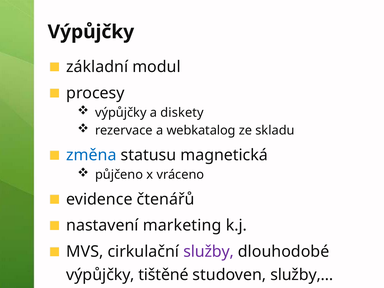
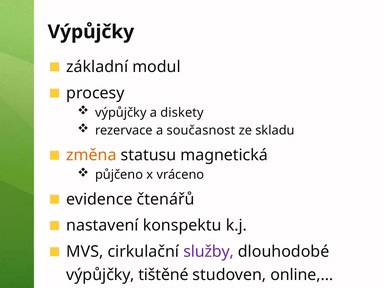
webkatalog: webkatalog -> současnost (201, 131)
změna colour: blue -> orange (91, 155)
marketing: marketing -> konspektu (182, 225)
služby,…: služby,… -> online,… (302, 275)
